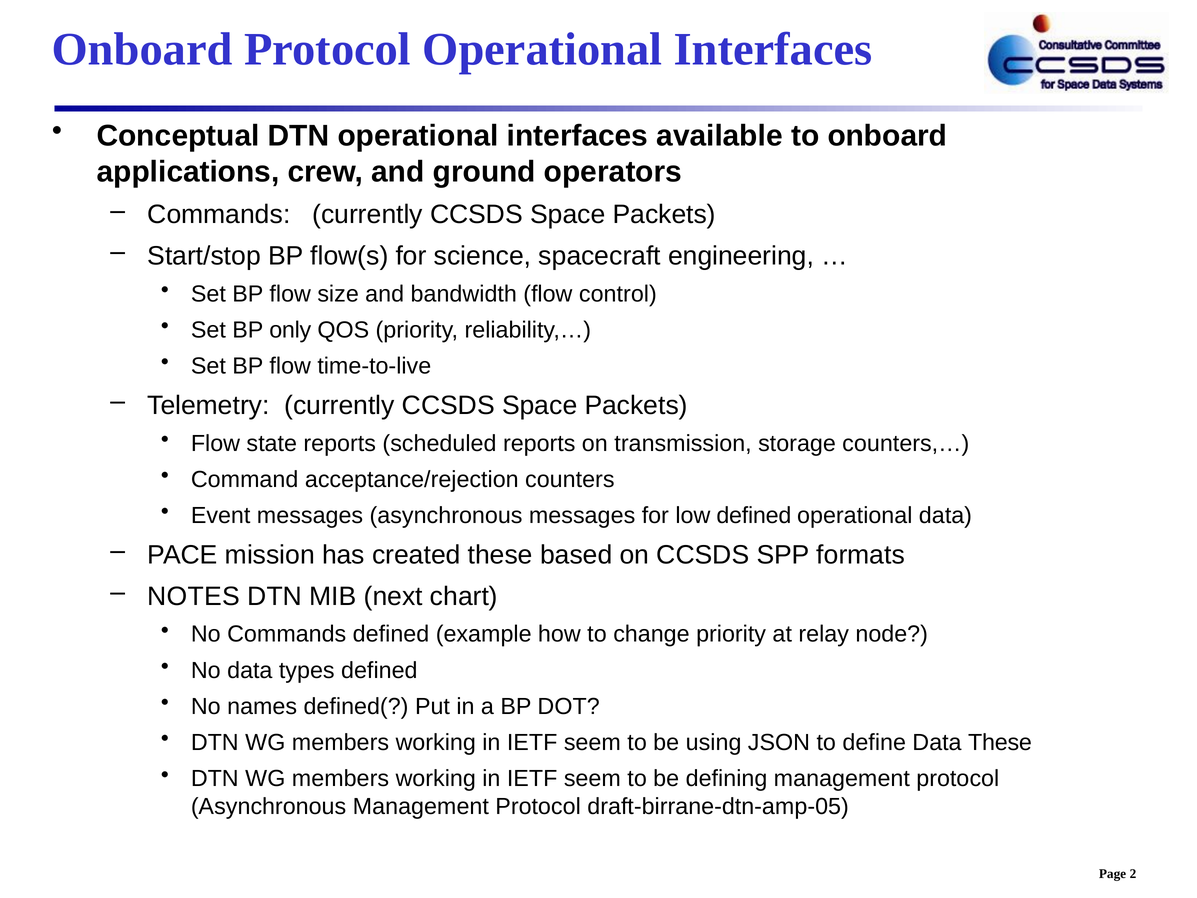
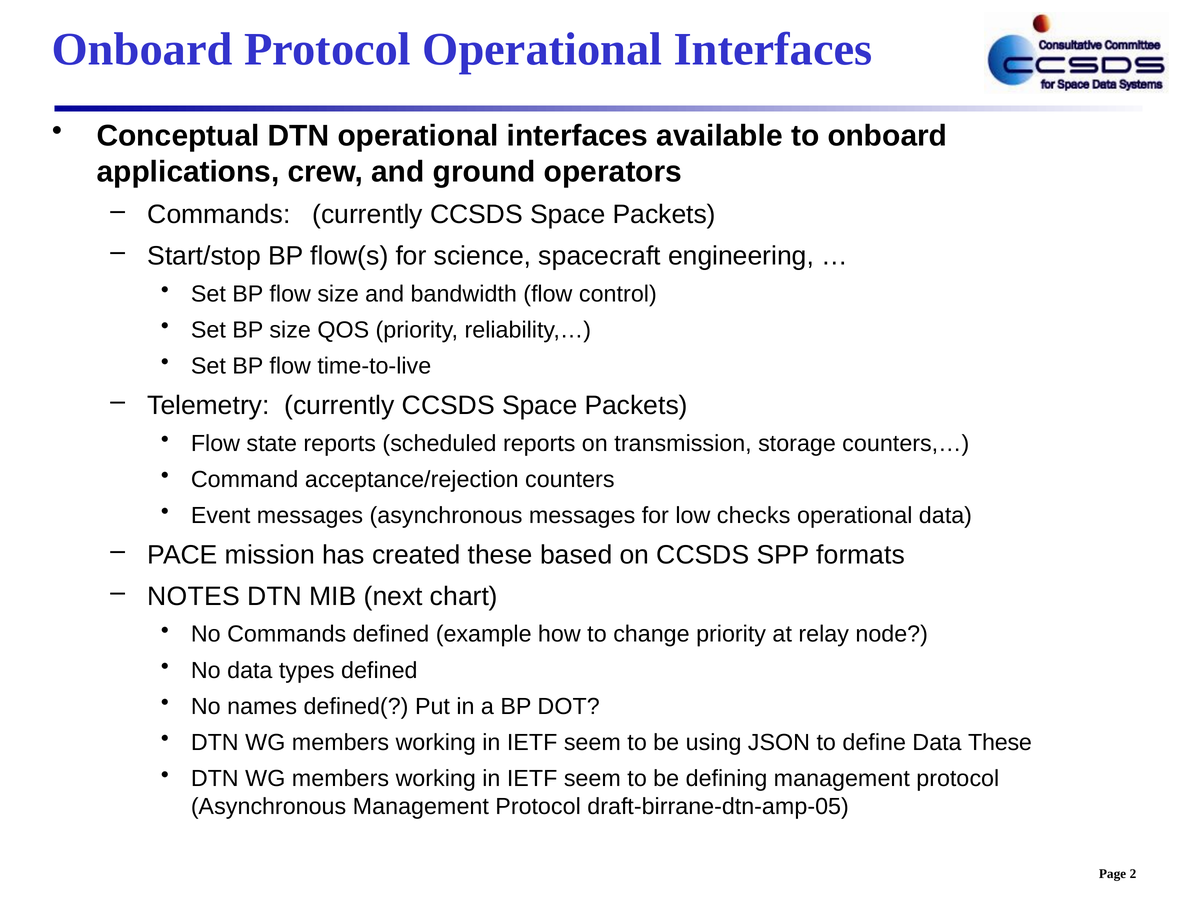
BP only: only -> size (290, 330)
low defined: defined -> checks (754, 515)
